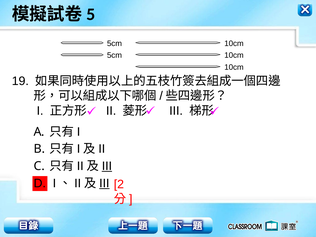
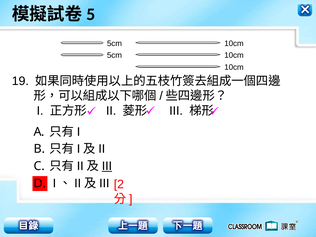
III underline: present -> none (104, 183)
